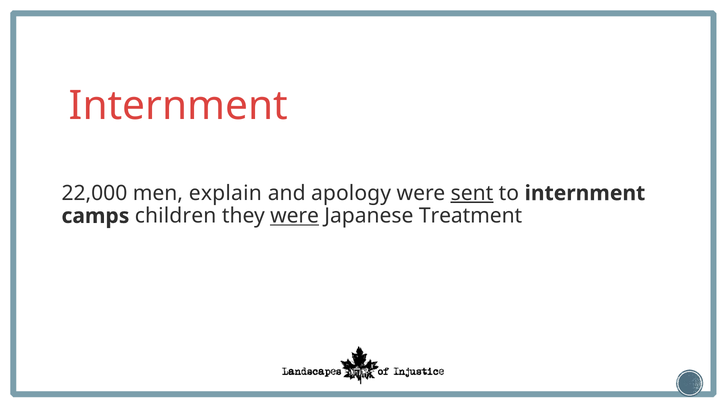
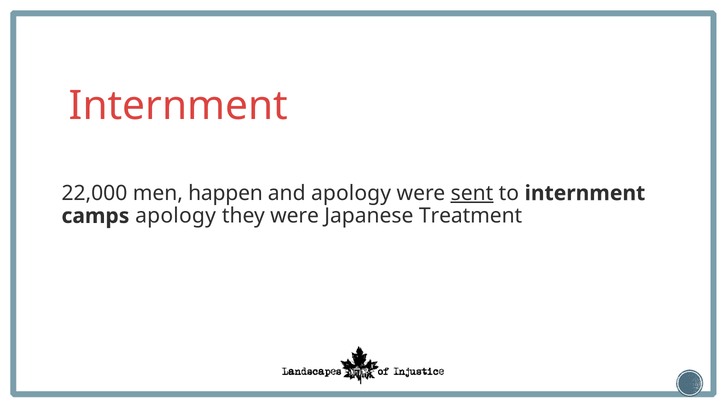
explain: explain -> happen (226, 193)
camps children: children -> apology (176, 216)
were underline: present -> none (295, 216)
